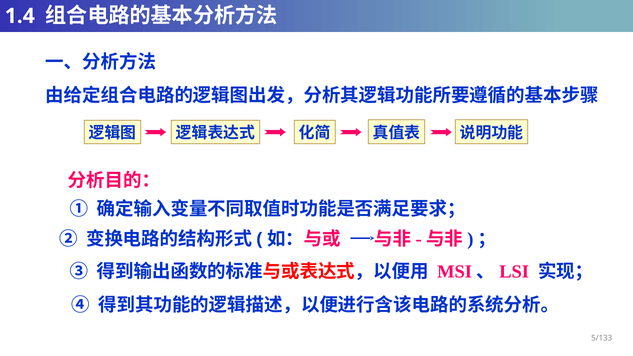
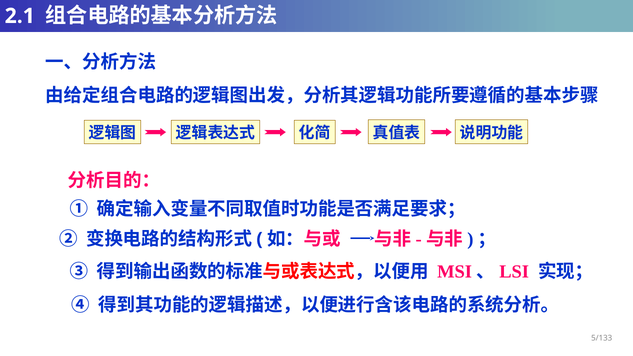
1.4: 1.4 -> 2.1 (20, 16)
